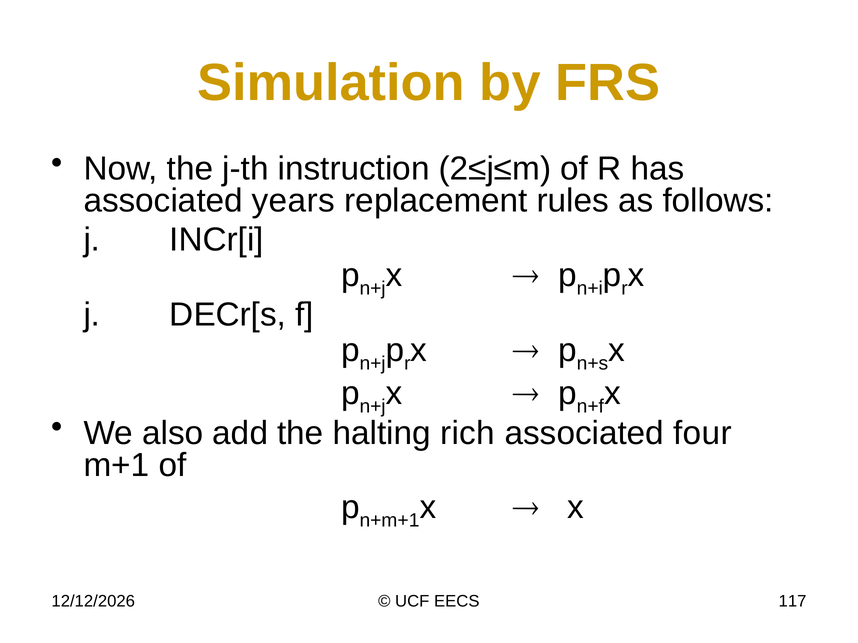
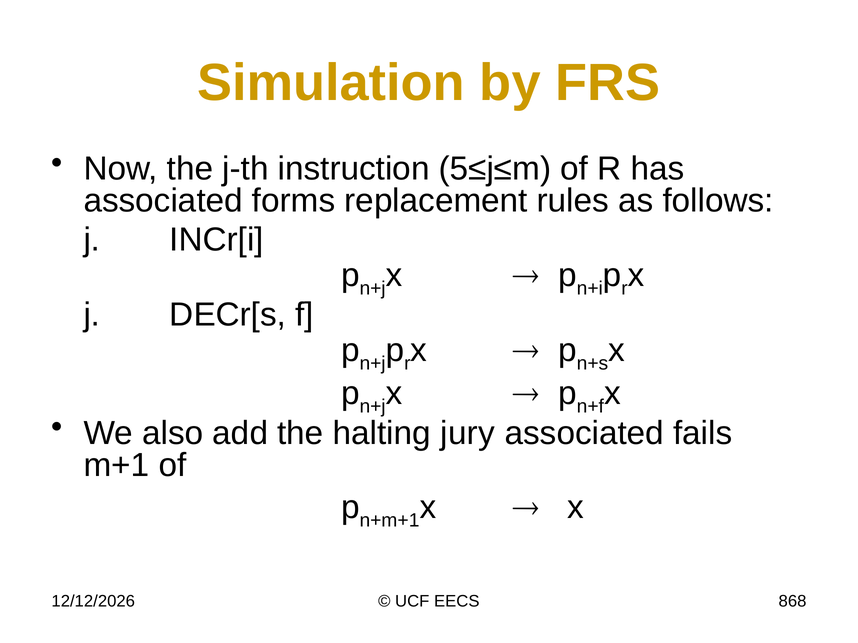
2≤j≤m: 2≤j≤m -> 5≤j≤m (495, 169)
years: years -> forms (294, 201)
rich: rich -> jury (468, 433)
four: four -> fails (703, 433)
117: 117 -> 868 (793, 601)
